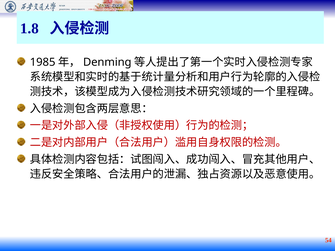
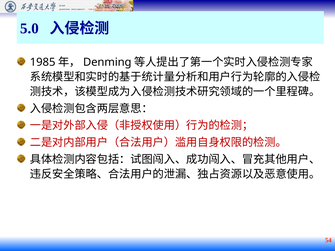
1.8: 1.8 -> 5.0 (29, 29)
